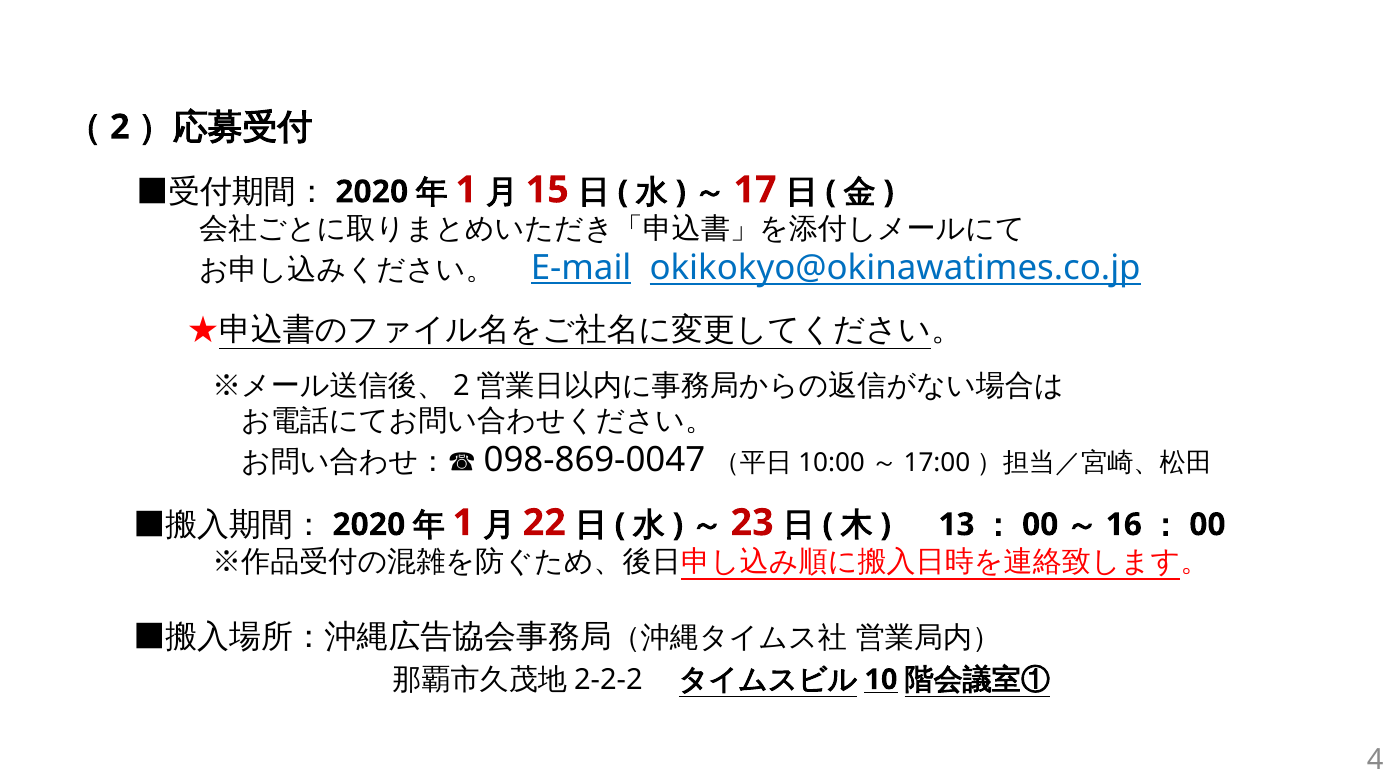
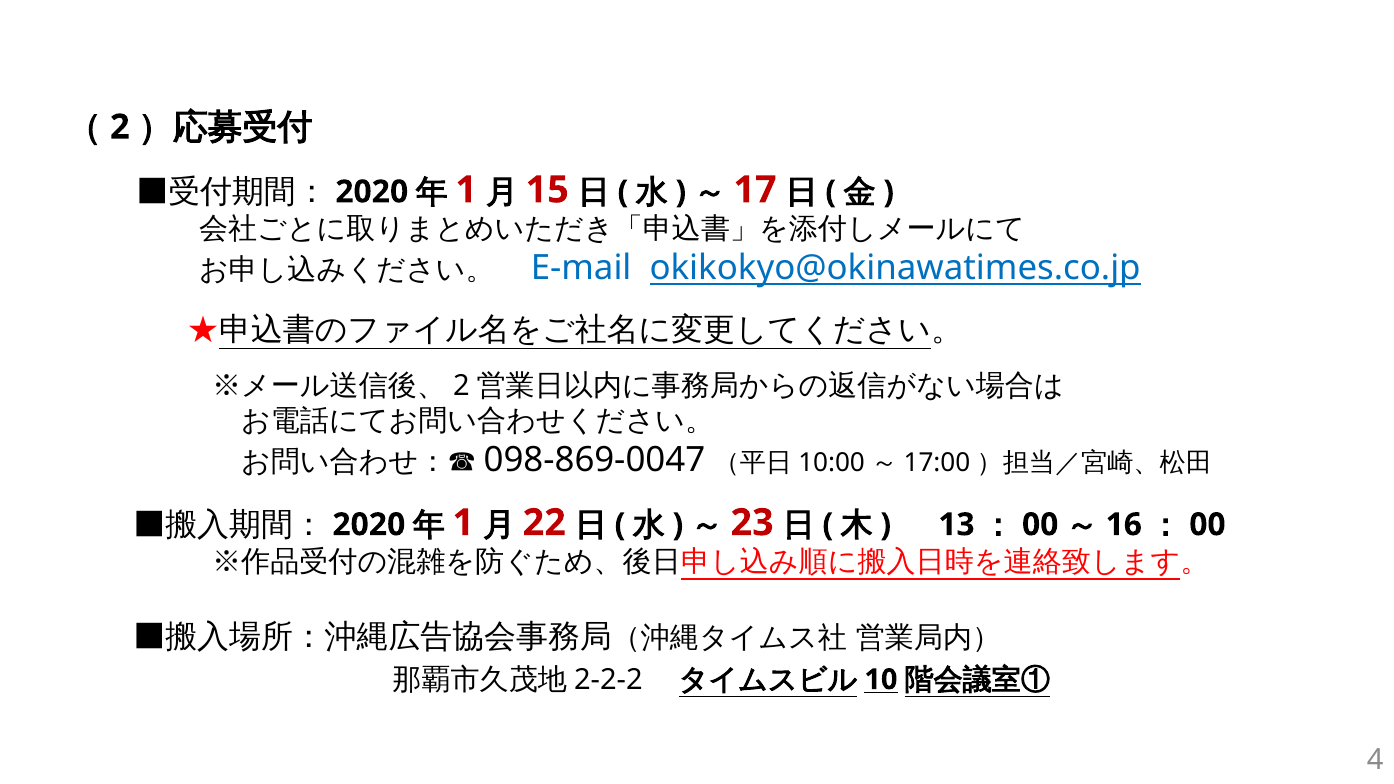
E-mail underline: present -> none (581, 268)
